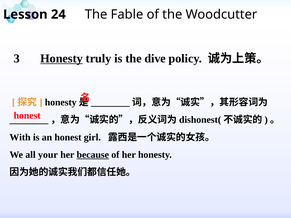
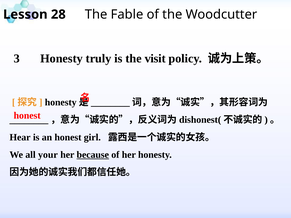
24: 24 -> 28 (58, 14)
Honesty underline: present -> none (62, 59)
dive: dive -> visit (155, 59)
With: With -> Hear (20, 137)
